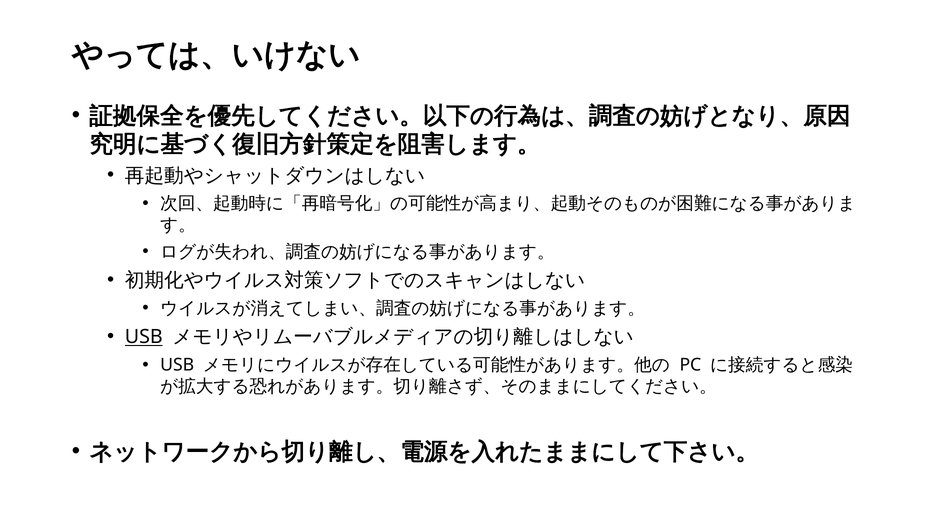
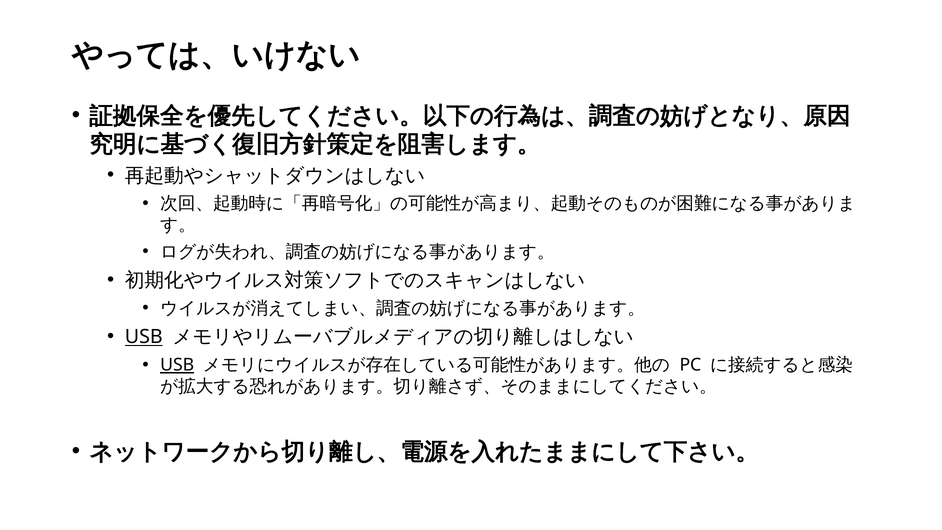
USB underline: none -> present (177, 365)
